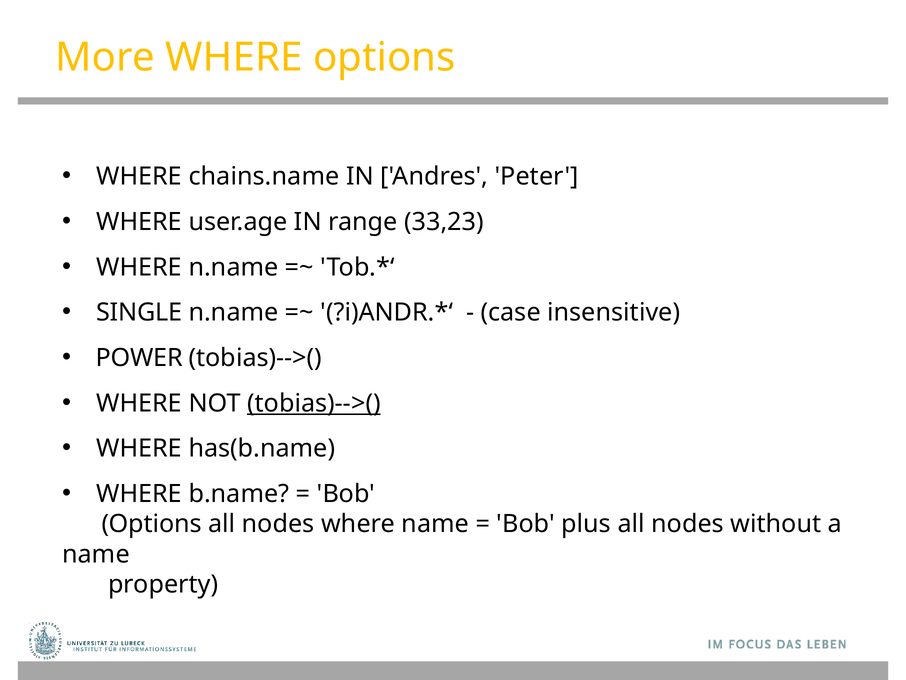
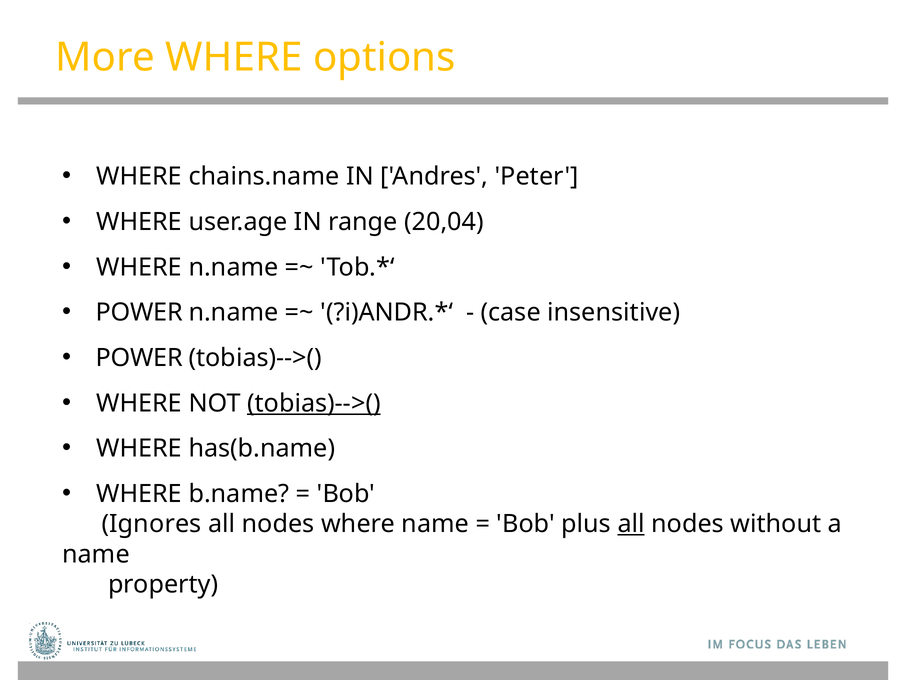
33,23: 33,23 -> 20,04 (444, 222)
SINGLE: SINGLE -> POWER (139, 312)
Options: Options -> Ignores (151, 524)
all underline: none -> present (631, 524)
